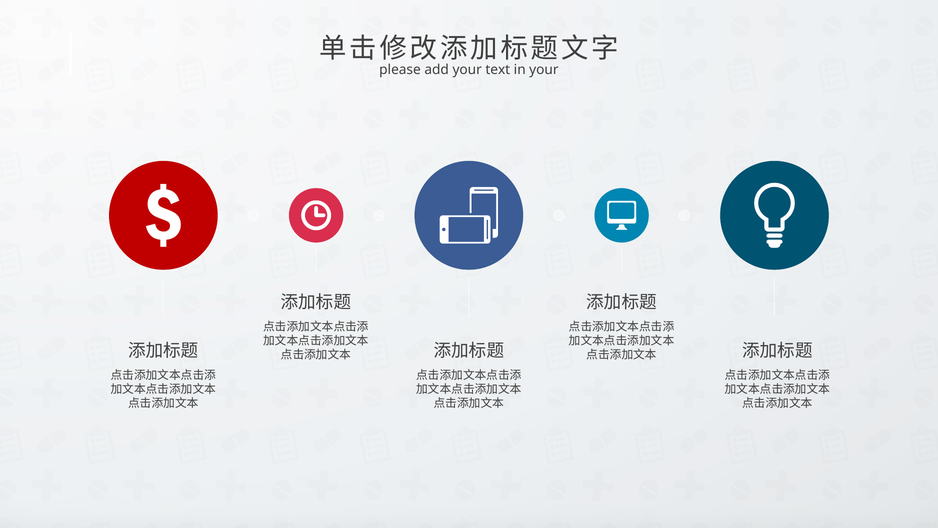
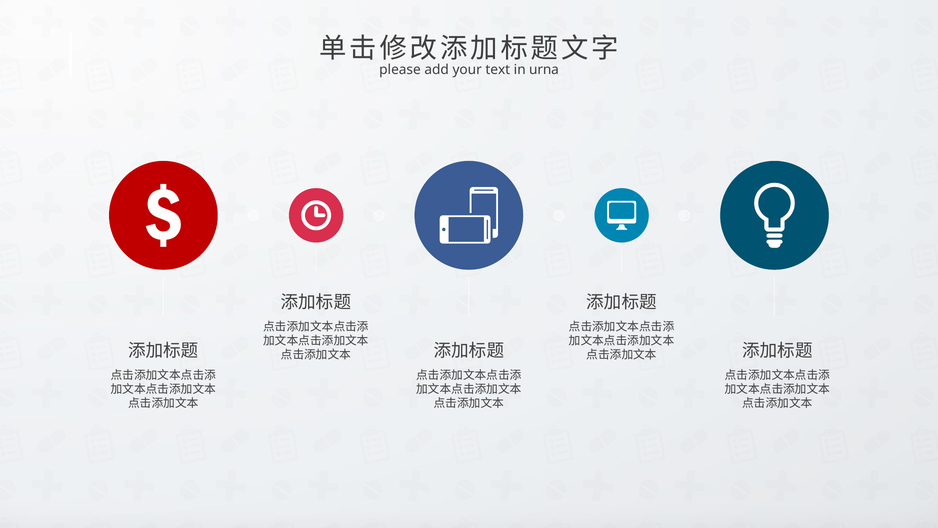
in your: your -> urna (544, 70)
